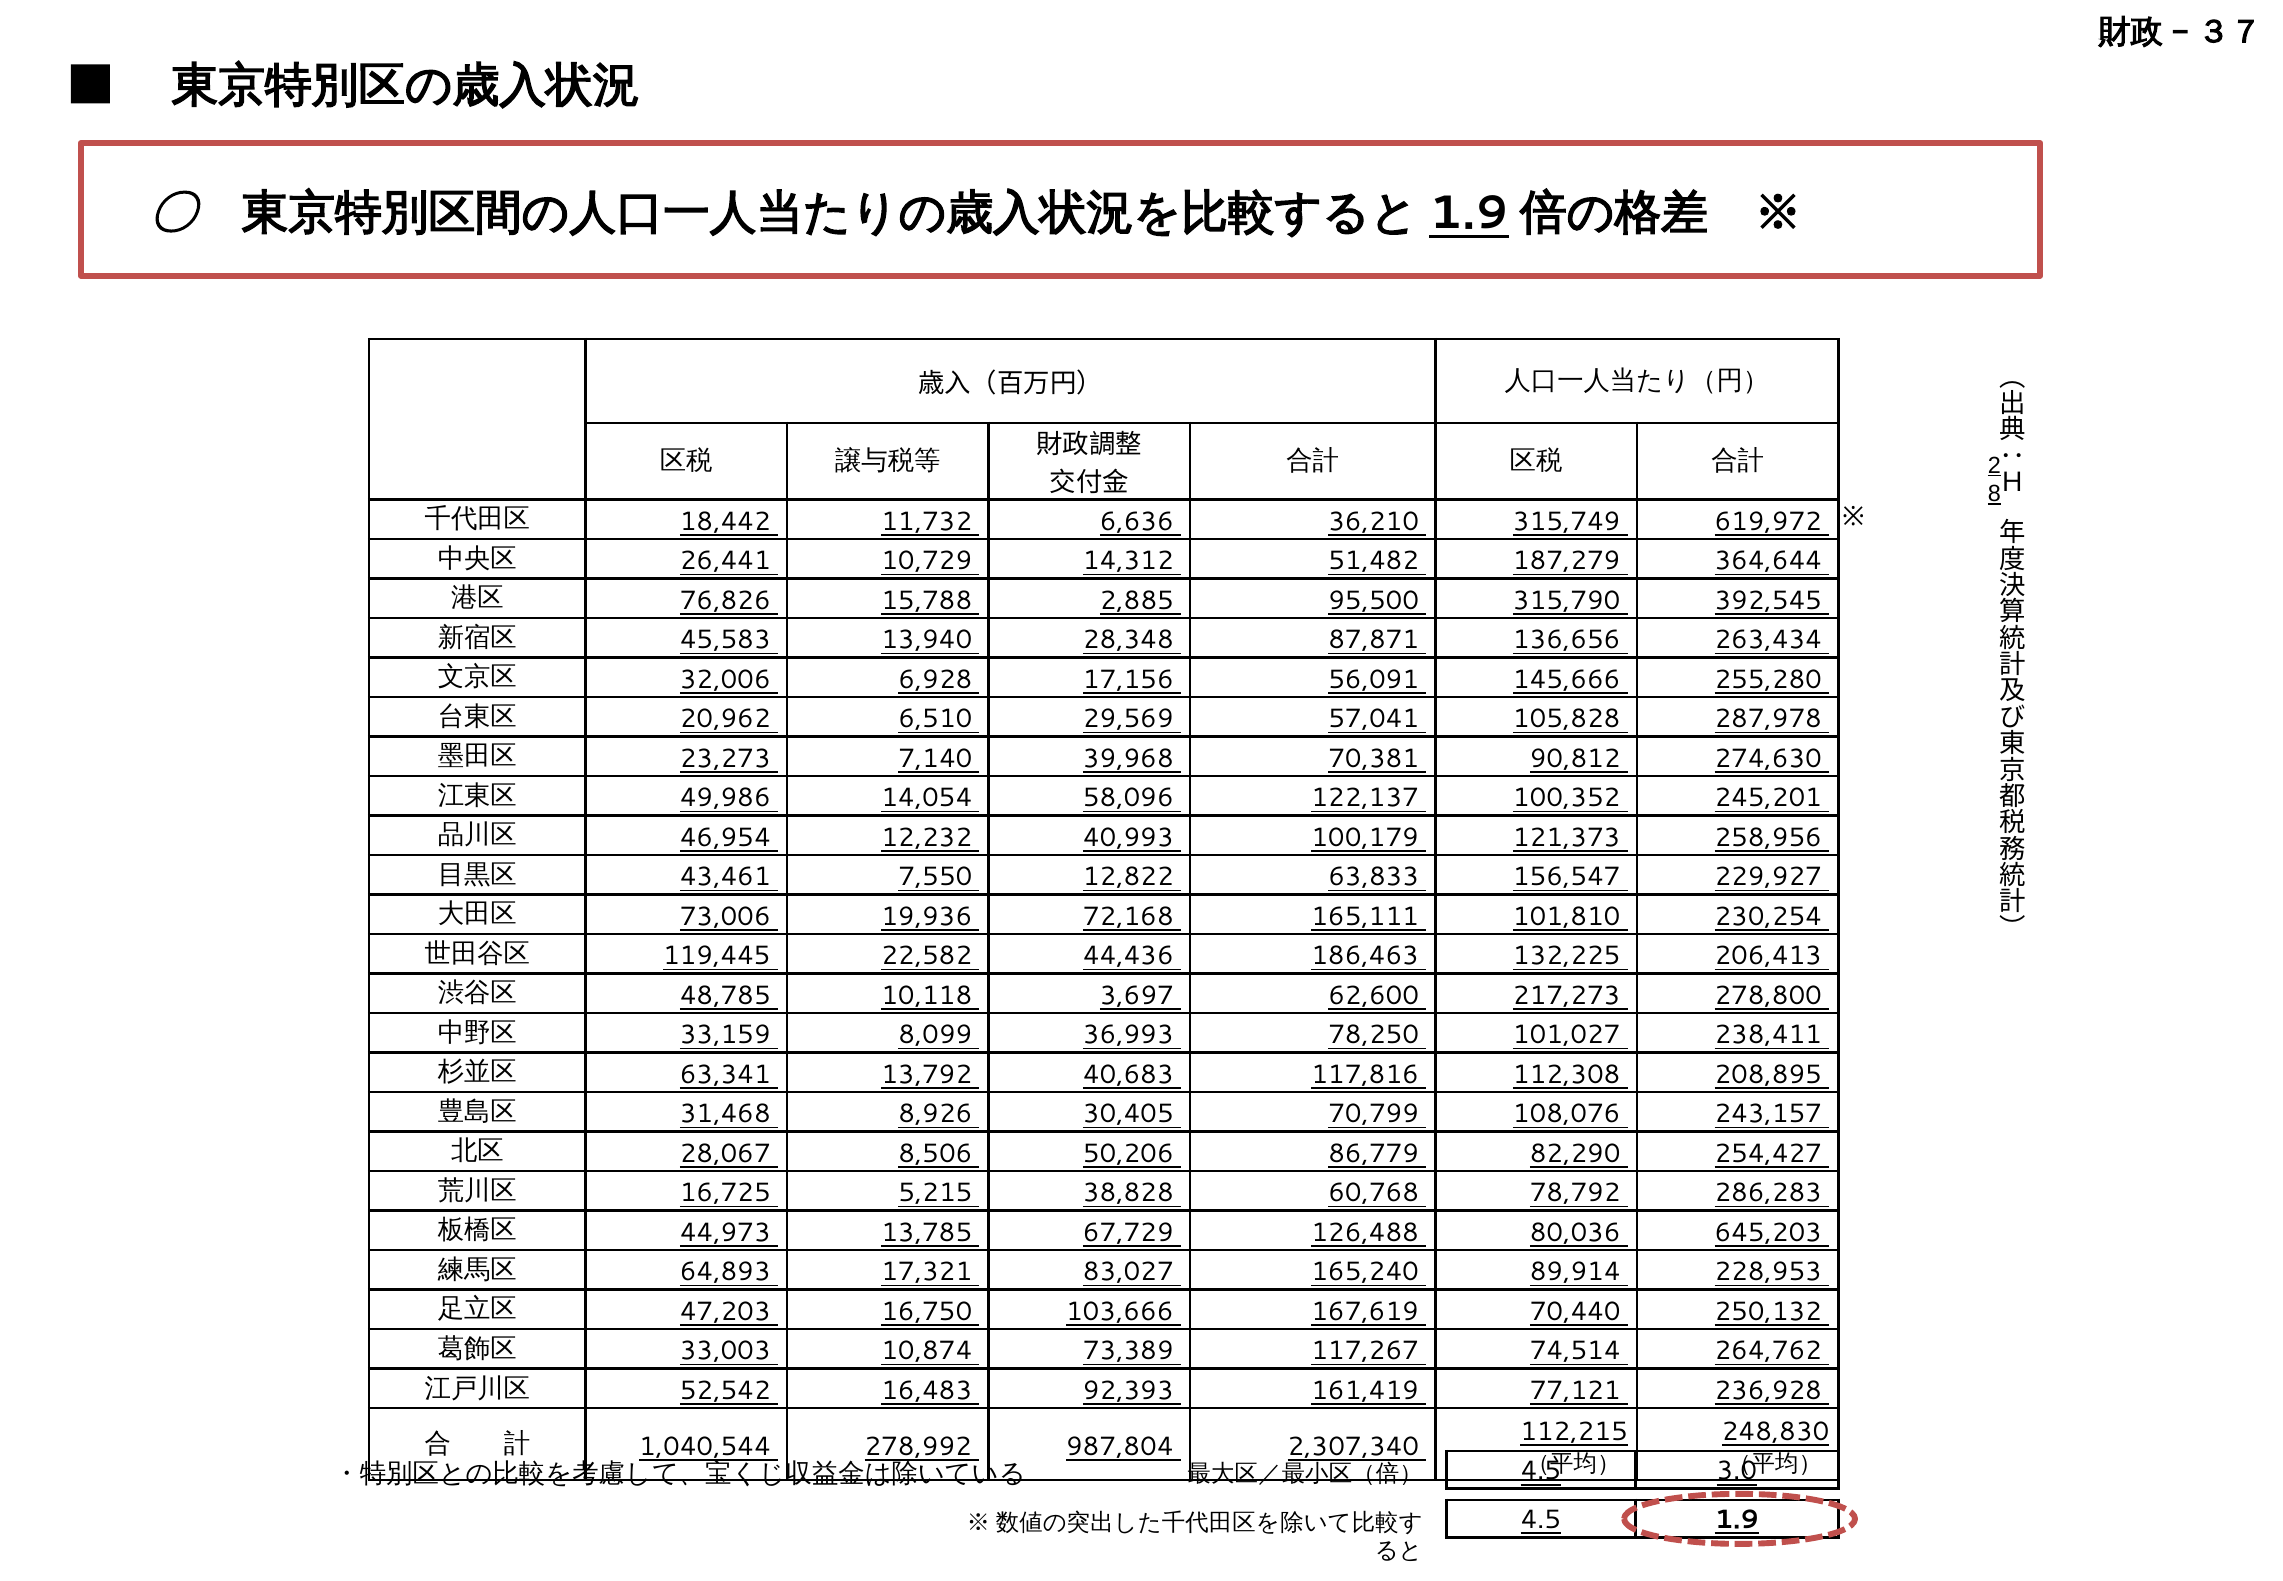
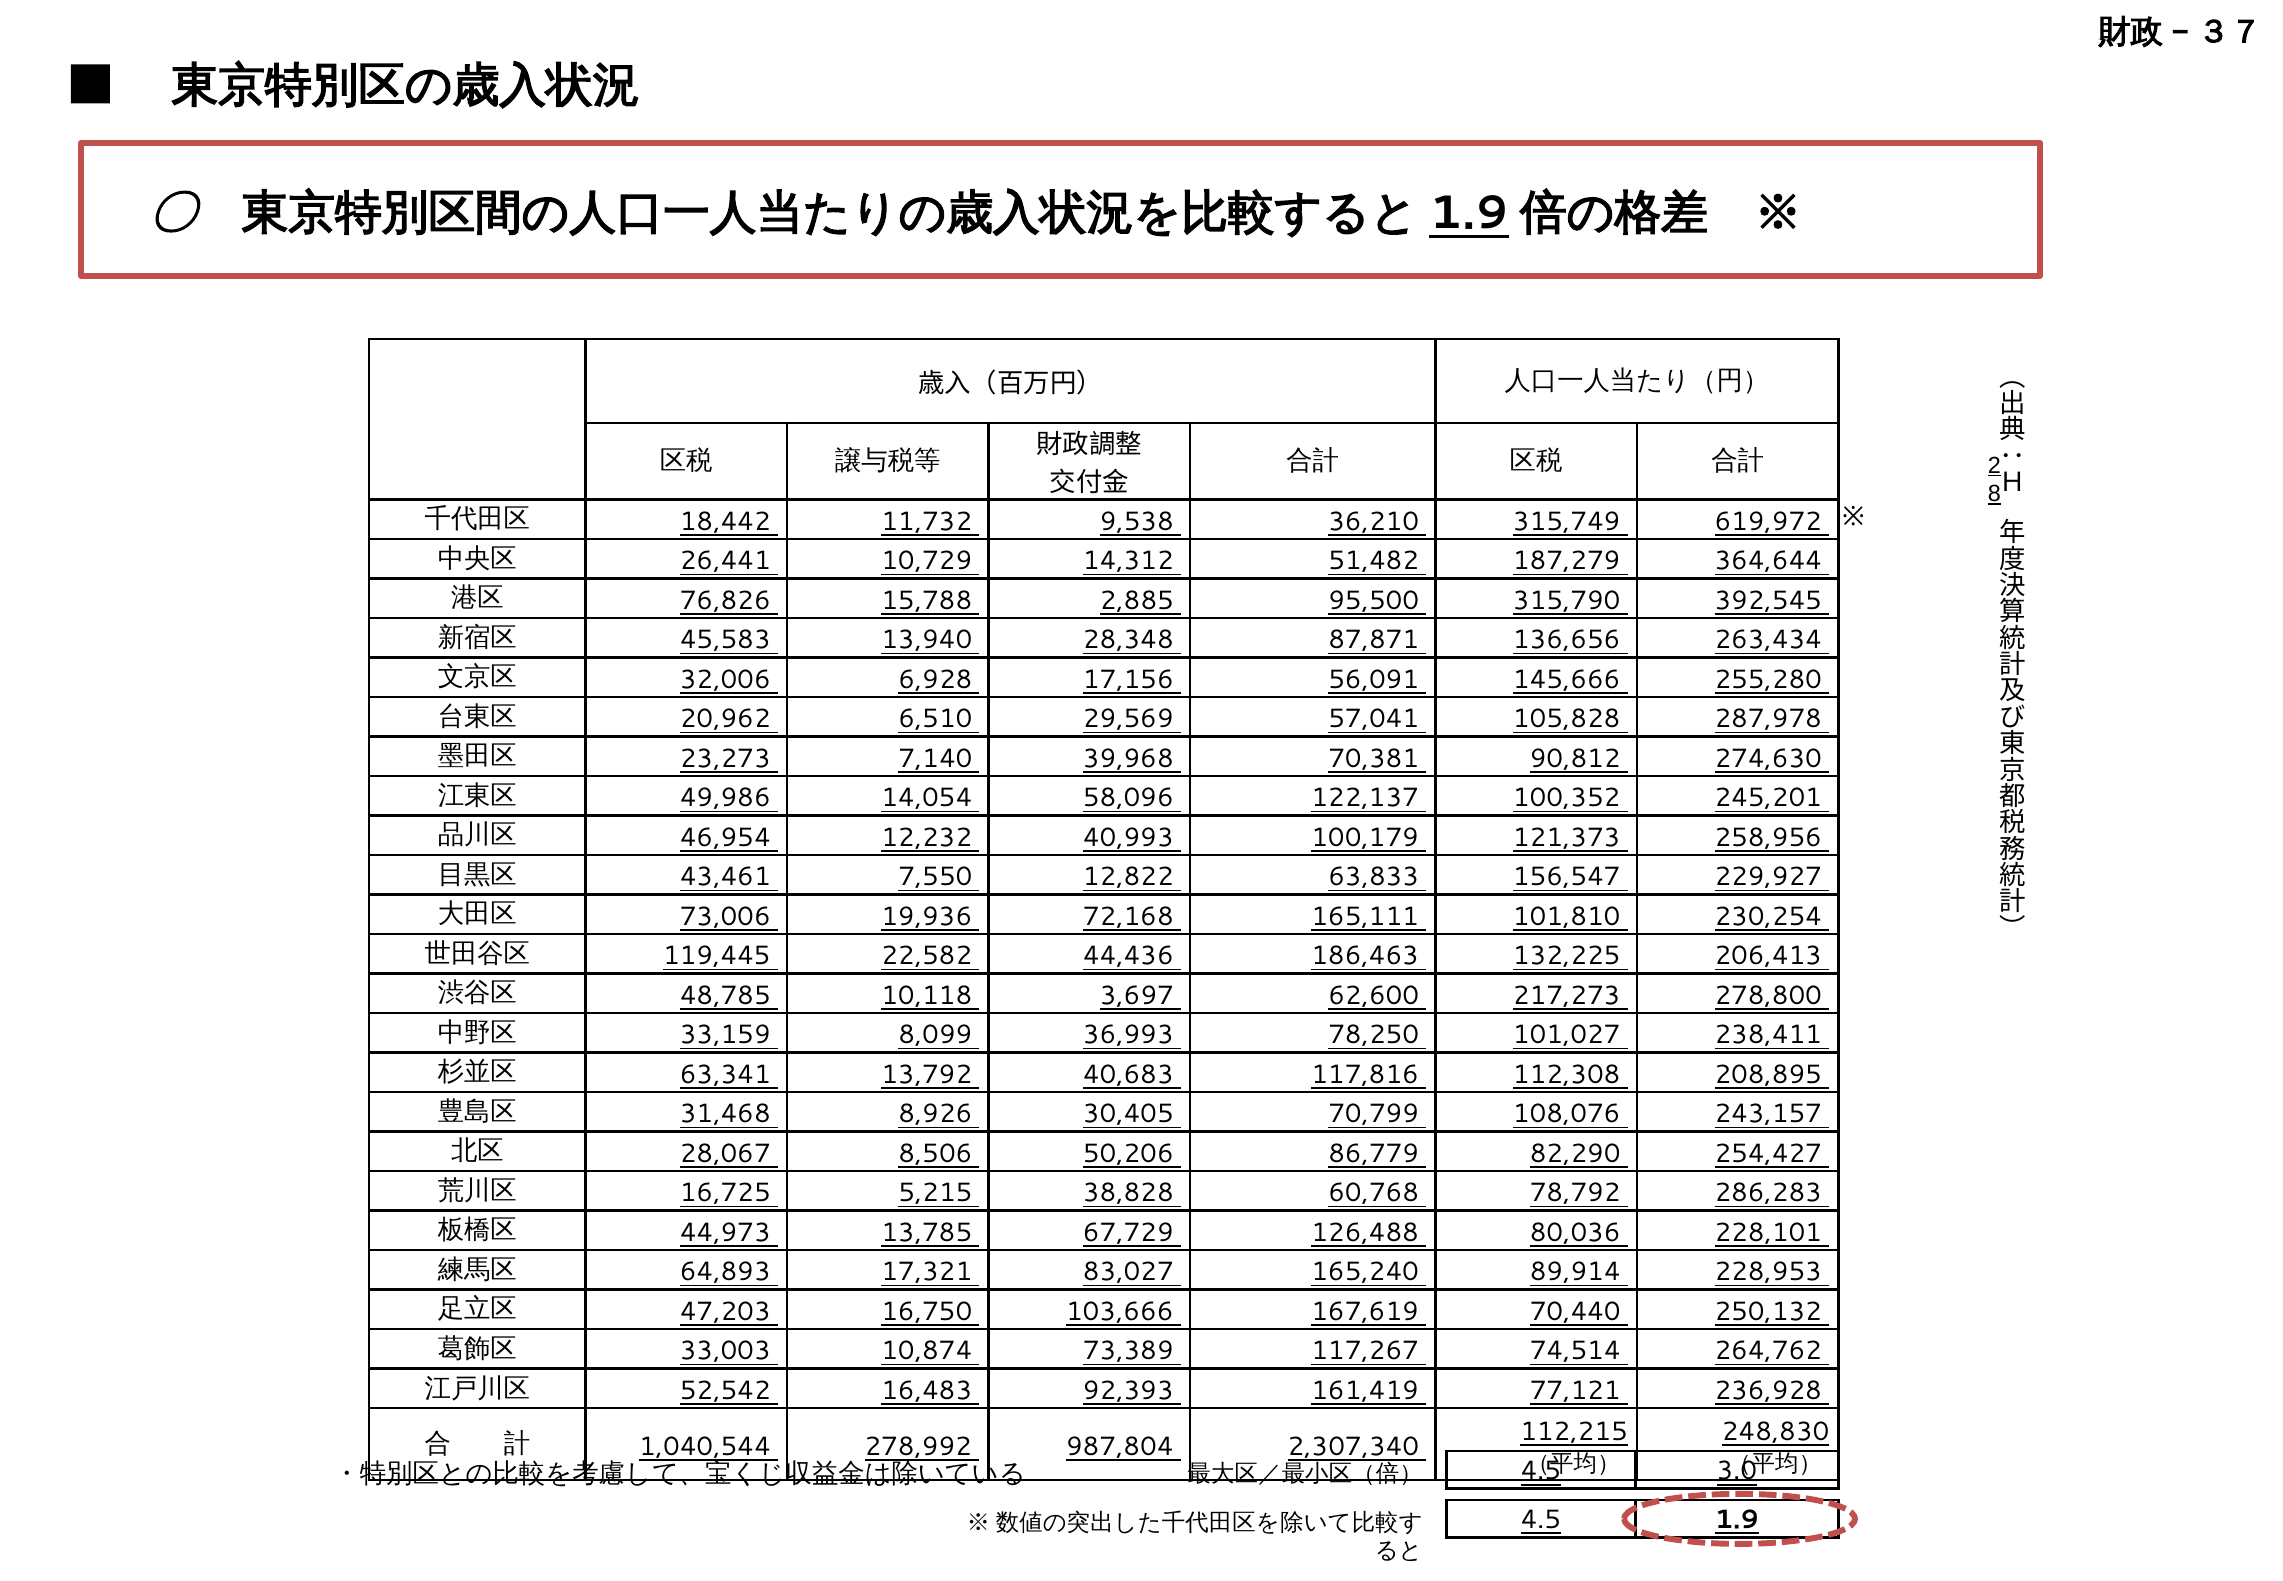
6,636: 6,636 -> 9,538 (1137, 521)
645,203: 645,203 -> 228,101 (1768, 1232)
